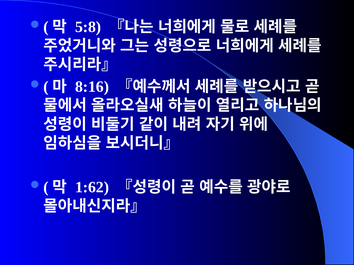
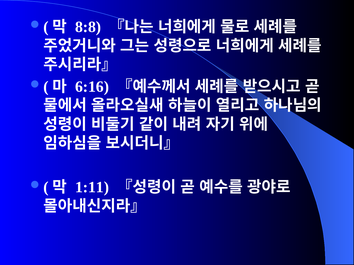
5:8: 5:8 -> 8:8 (88, 27)
8:16: 8:16 -> 6:16 (92, 87)
1:62: 1:62 -> 1:11 (92, 188)
